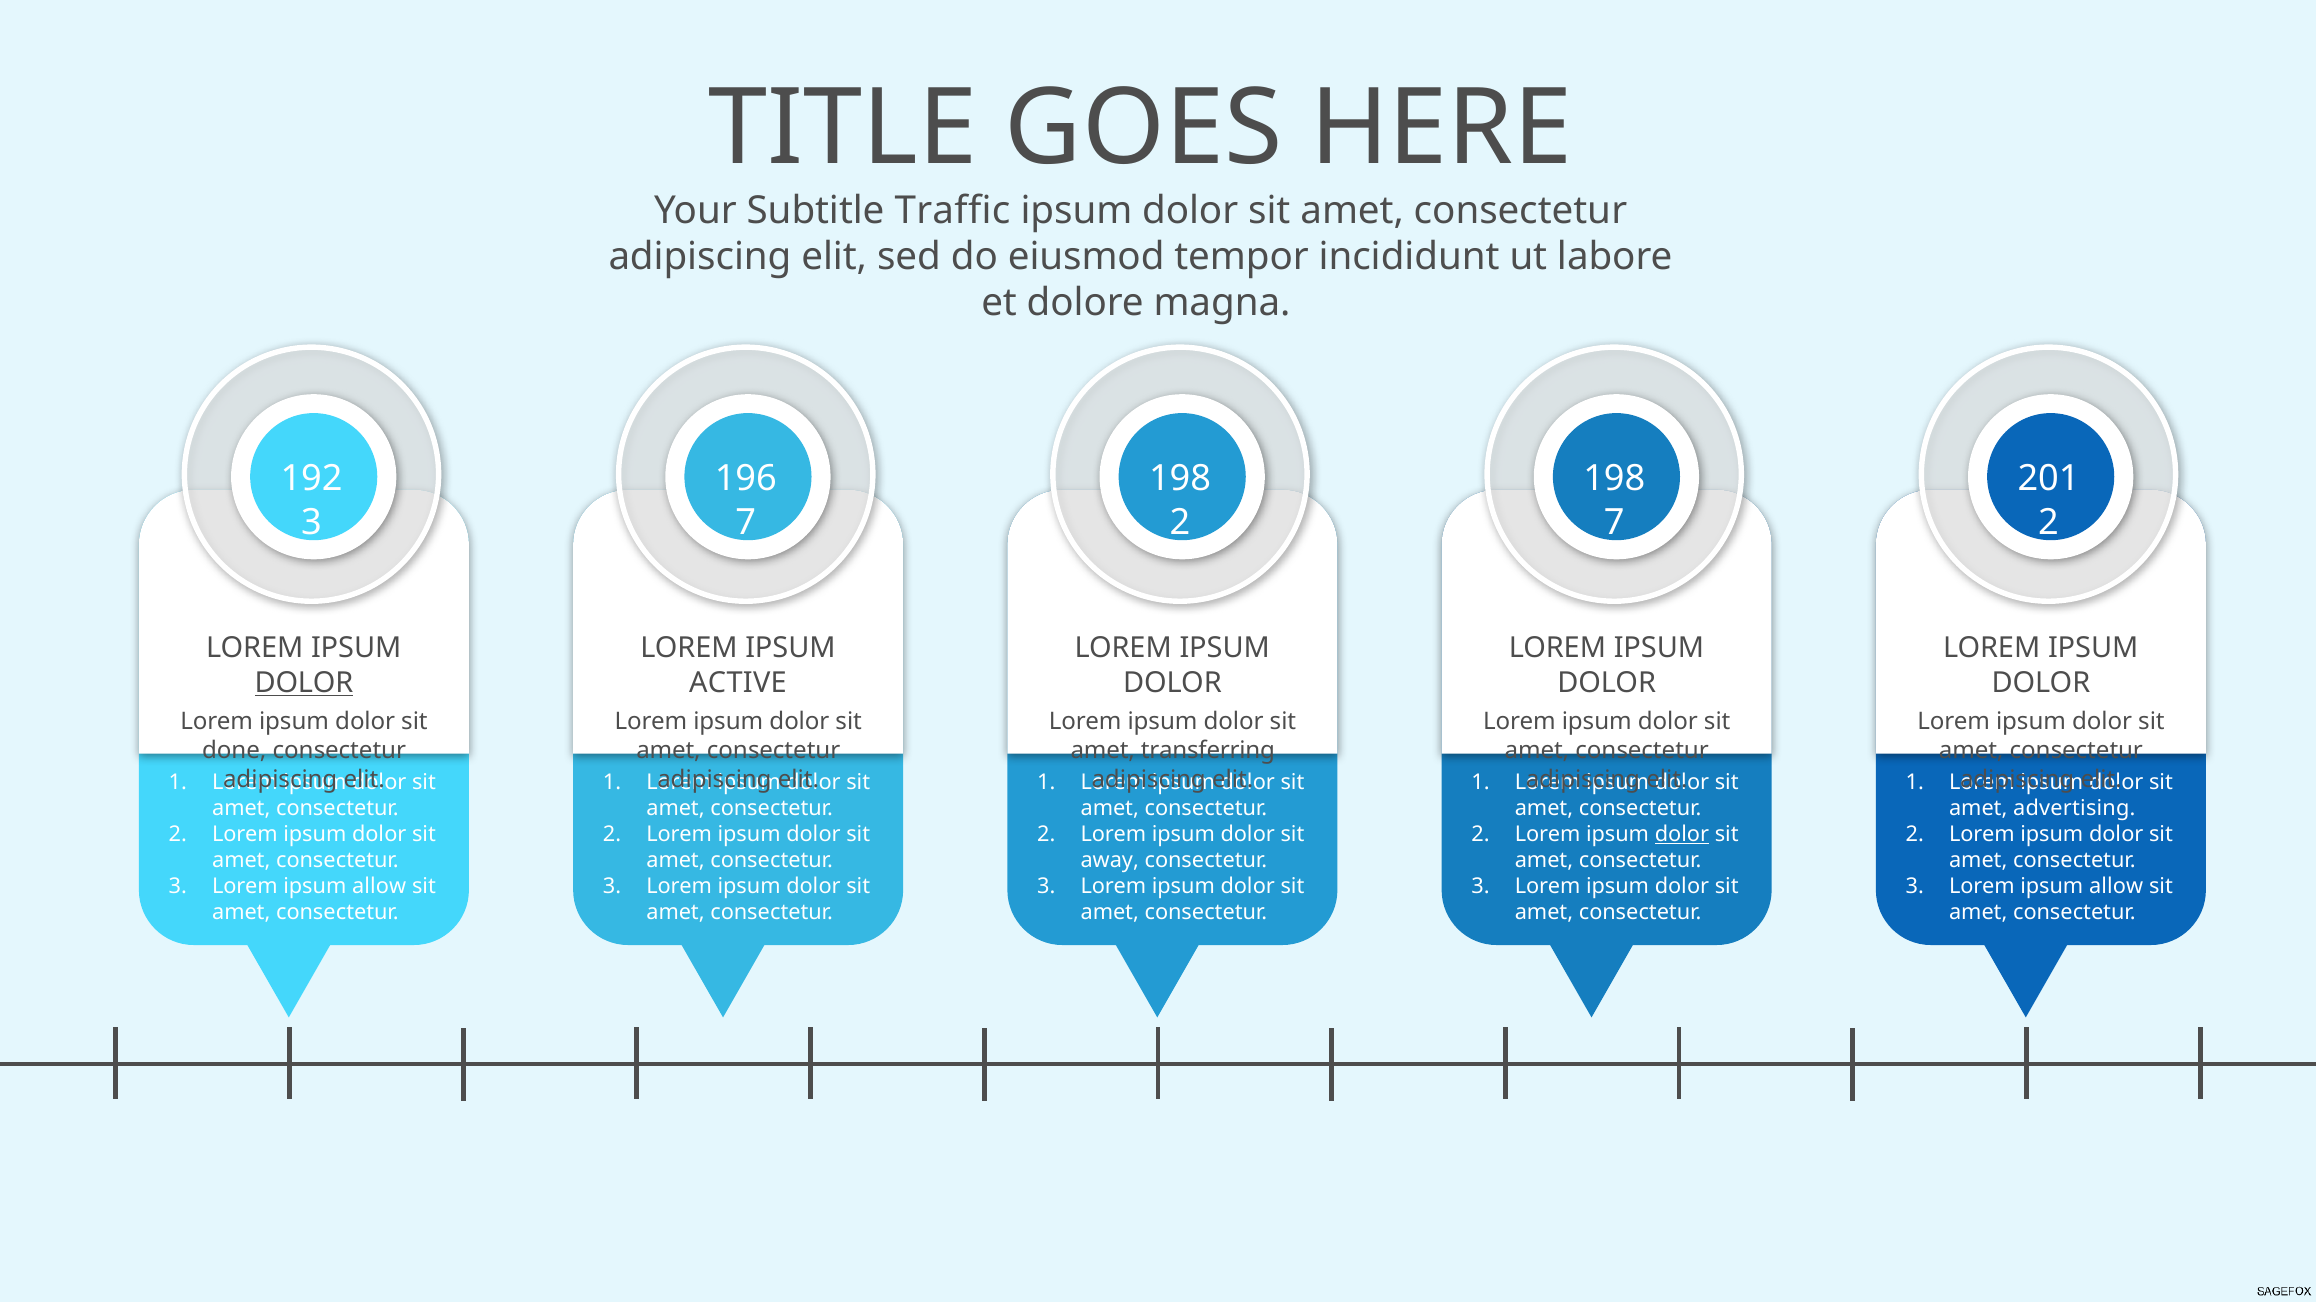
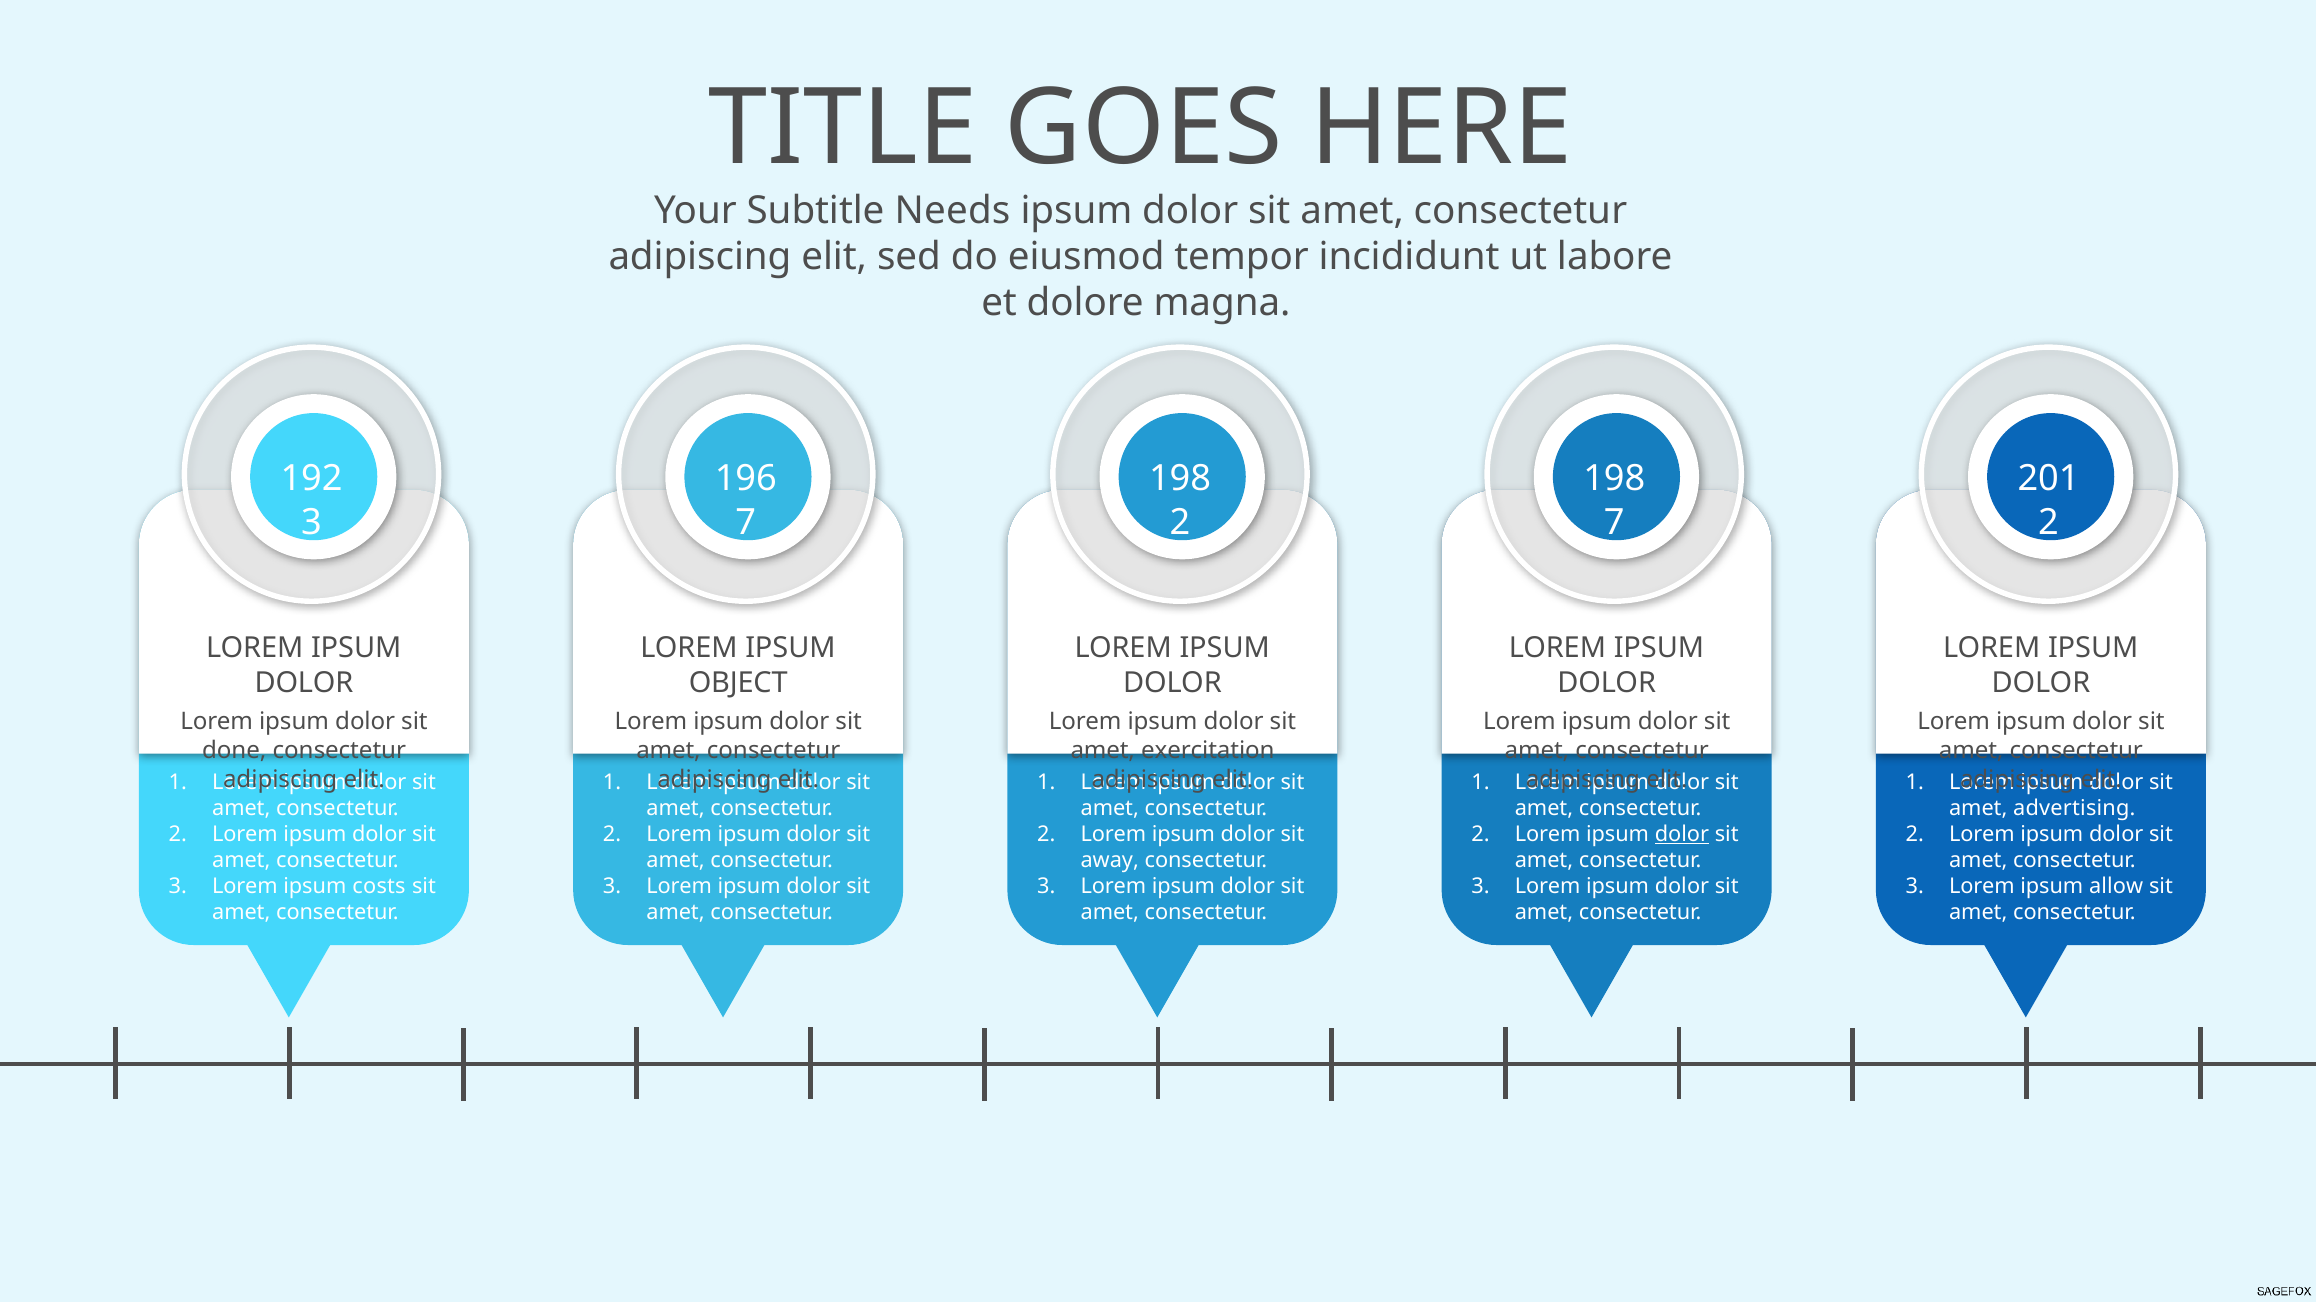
Traffic: Traffic -> Needs (952, 211)
DOLOR underline: present -> none (304, 683)
ACTIVE: ACTIVE -> OBJECT (738, 683)
transferring: transferring -> exercitation (1208, 751)
allow: allow -> costs (379, 887)
